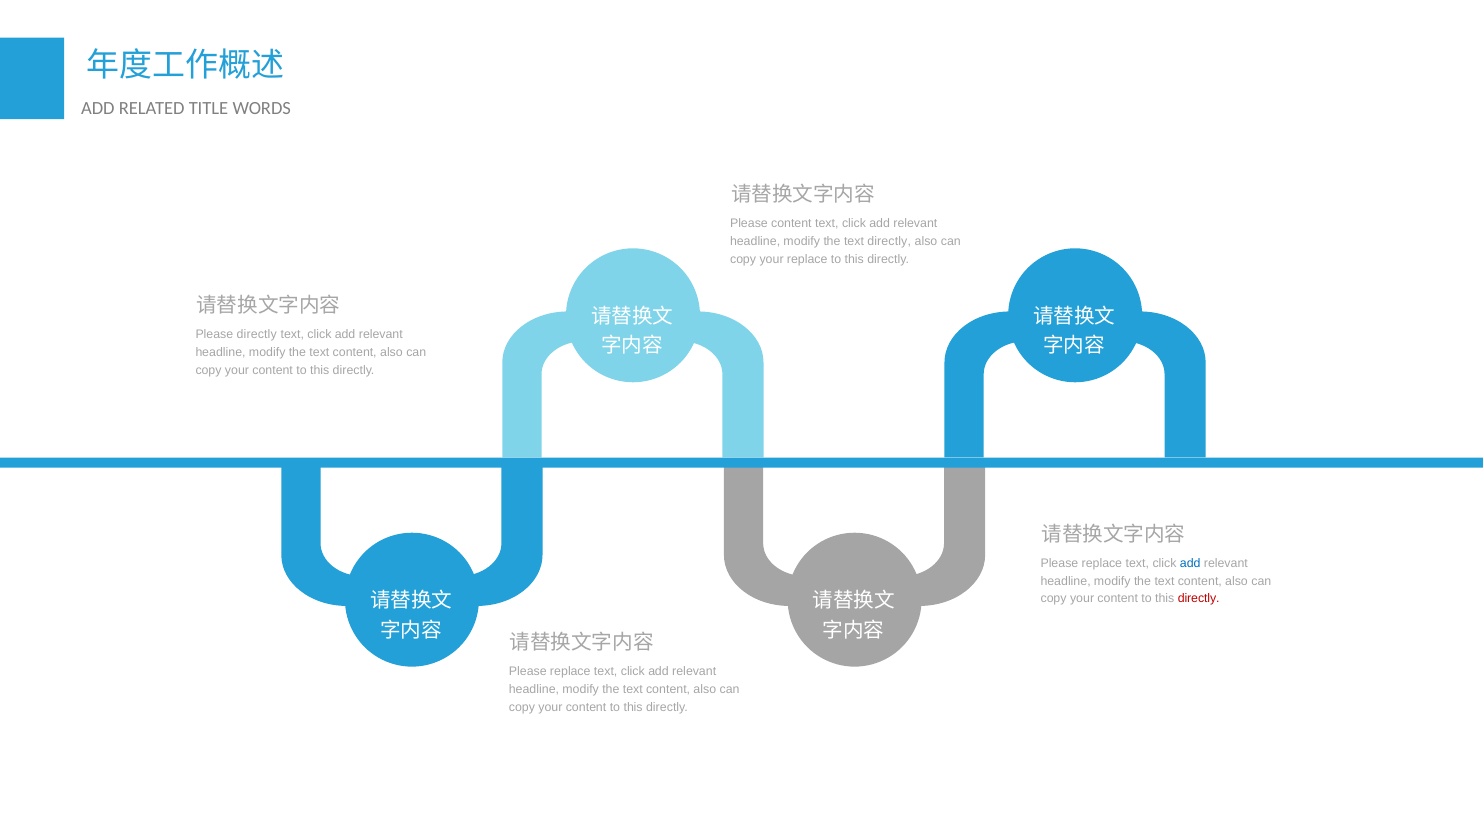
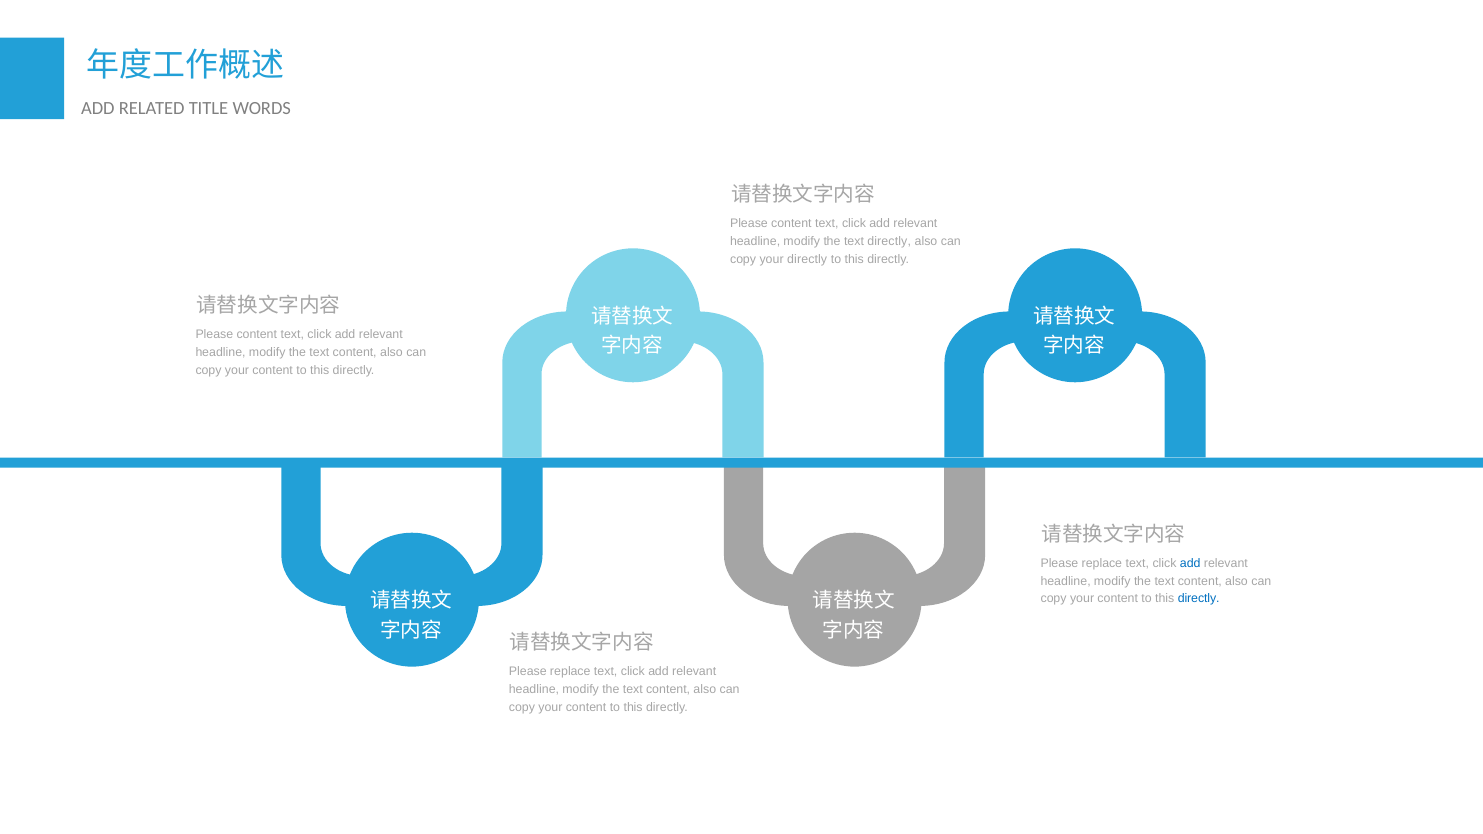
your replace: replace -> directly (807, 259)
directly: directly -> content (257, 335)
directly colour: red -> blue (1199, 599)
